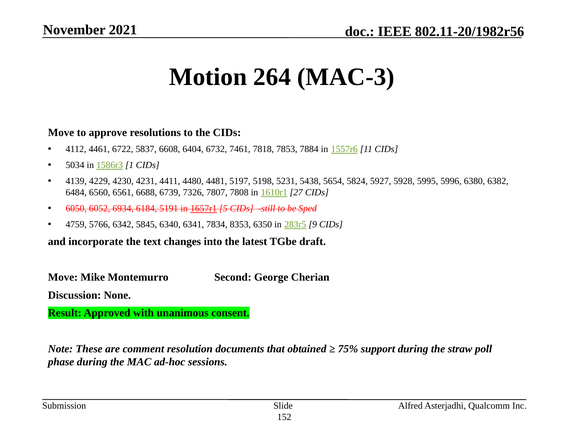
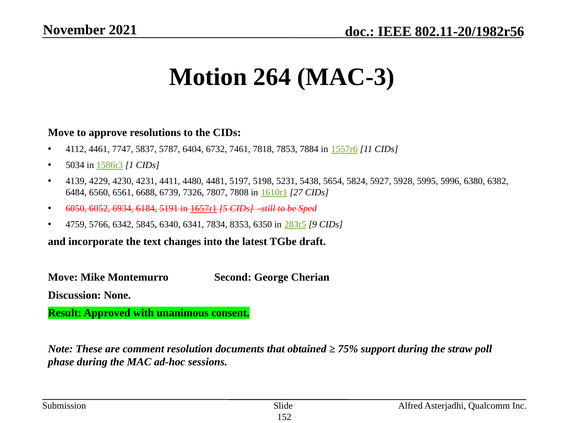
6722: 6722 -> 7747 (123, 149)
6608: 6608 -> 5787 (170, 149)
